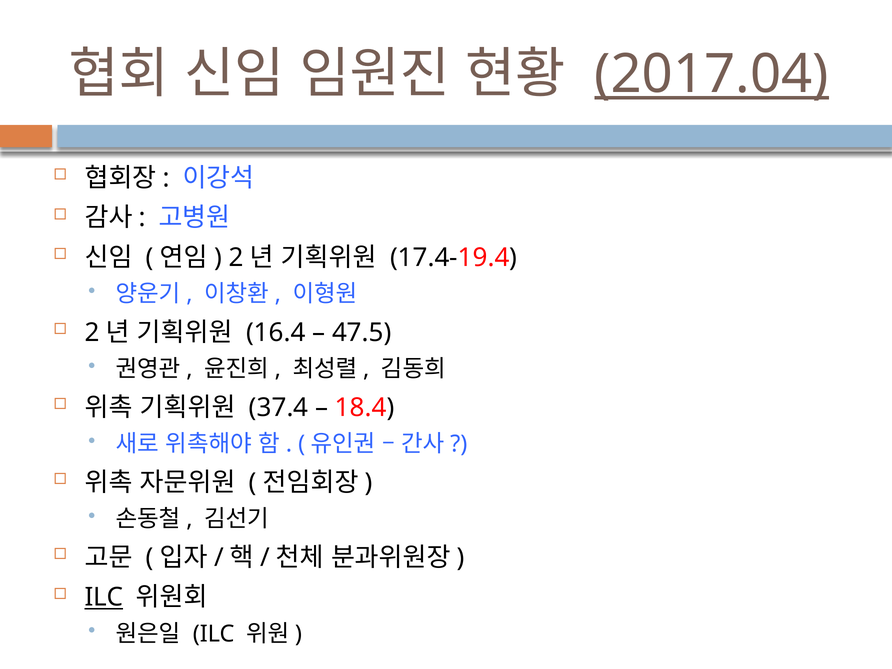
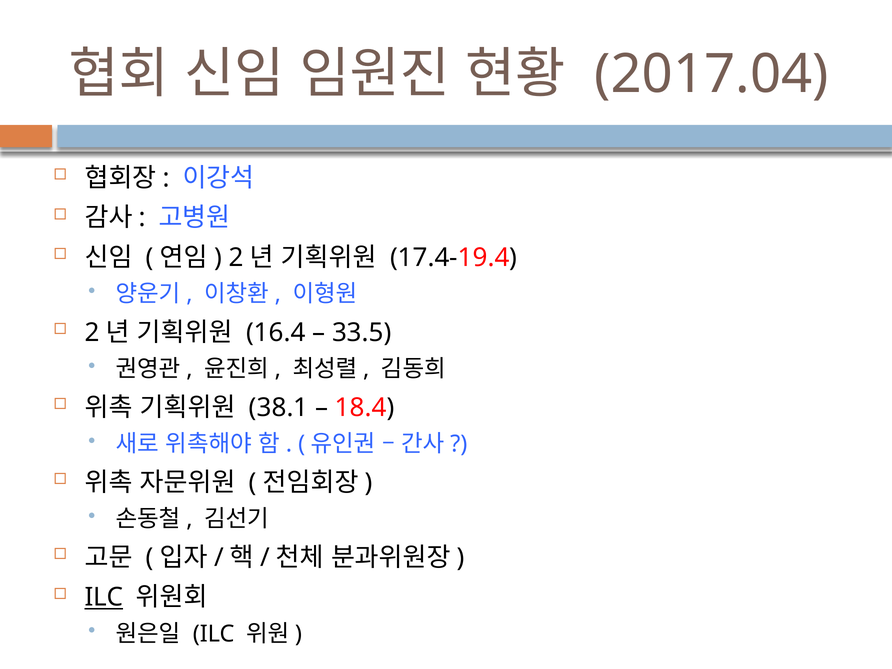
2017.04 underline: present -> none (712, 74)
47.5: 47.5 -> 33.5 (362, 333)
37.4: 37.4 -> 38.1 (279, 408)
